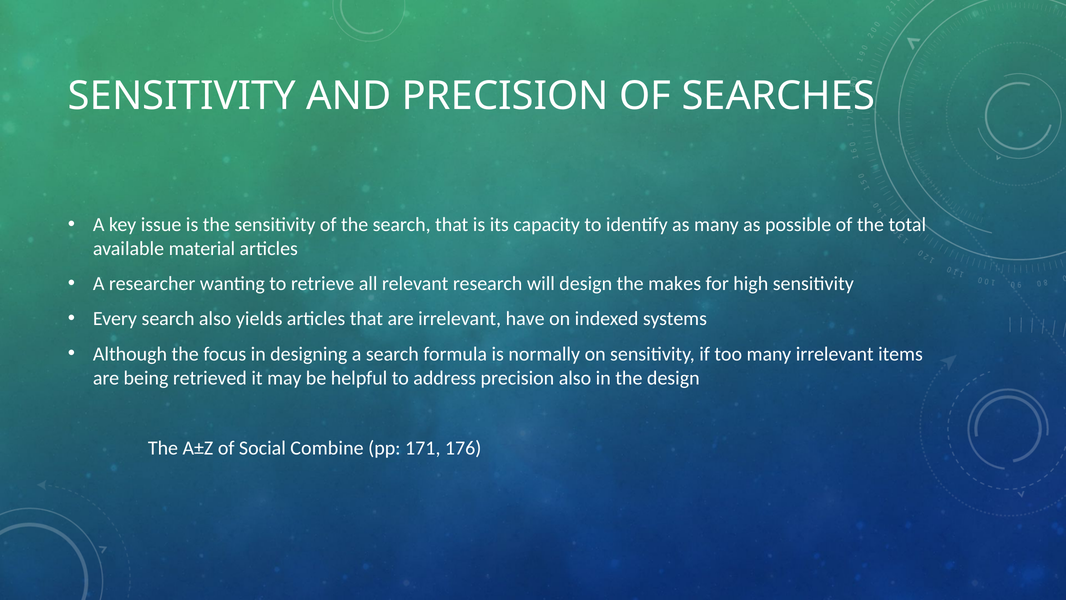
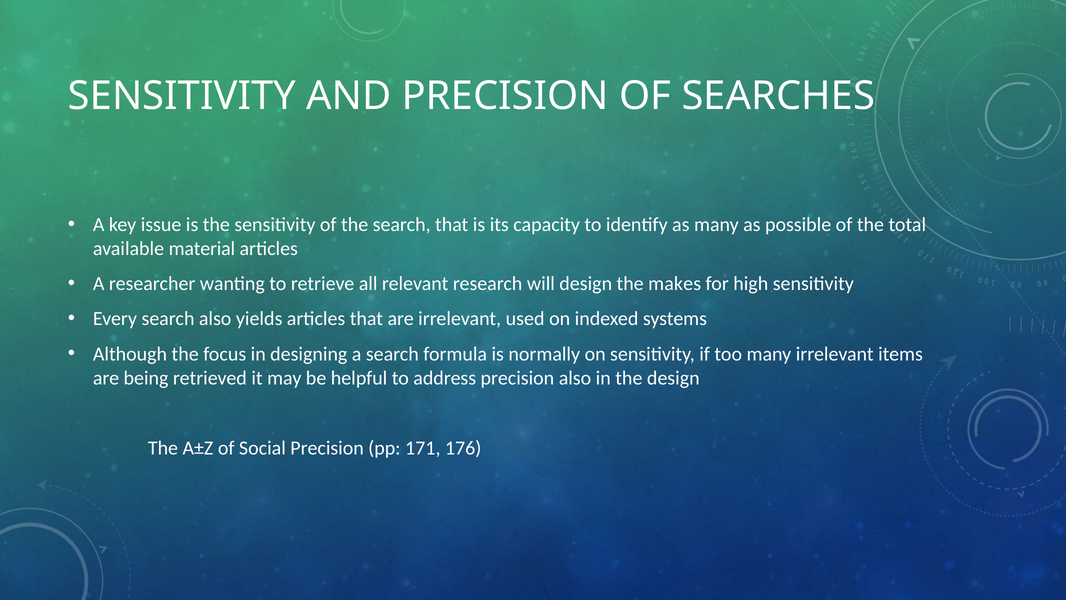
have: have -> used (525, 319)
Social Combine: Combine -> Precision (327, 448)
